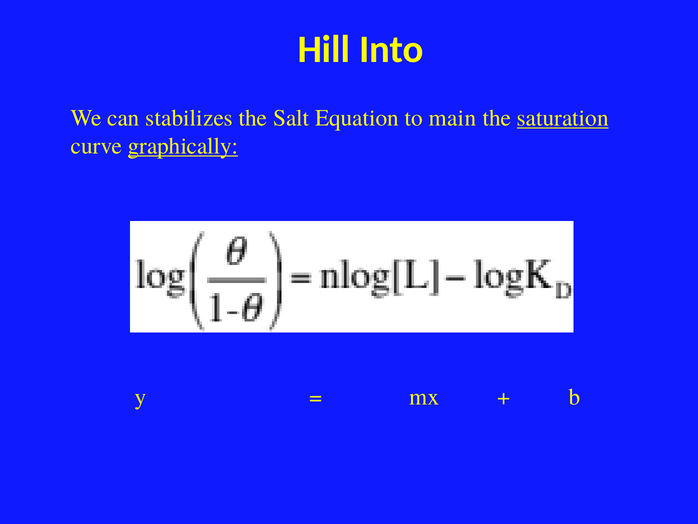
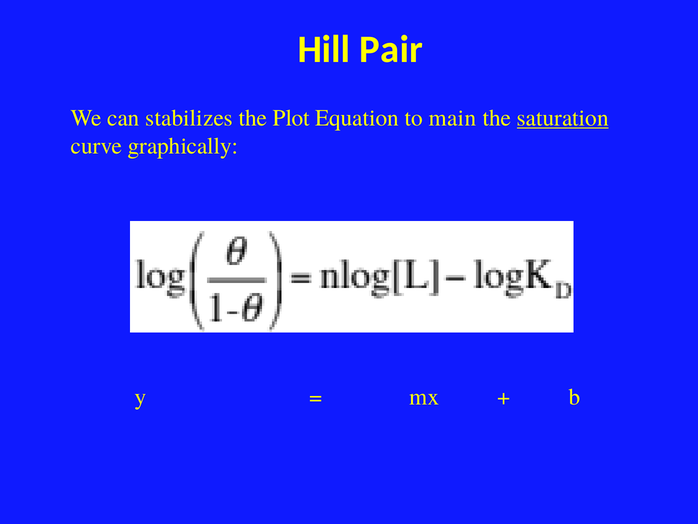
Into: Into -> Pair (391, 49)
Salt: Salt -> Plot (291, 118)
graphically underline: present -> none (183, 146)
